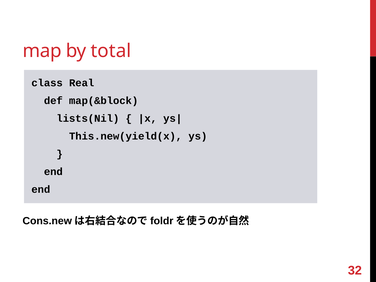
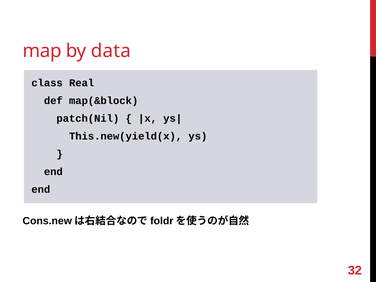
total: total -> data (111, 51)
lists(Nil: lists(Nil -> patch(Nil (88, 118)
